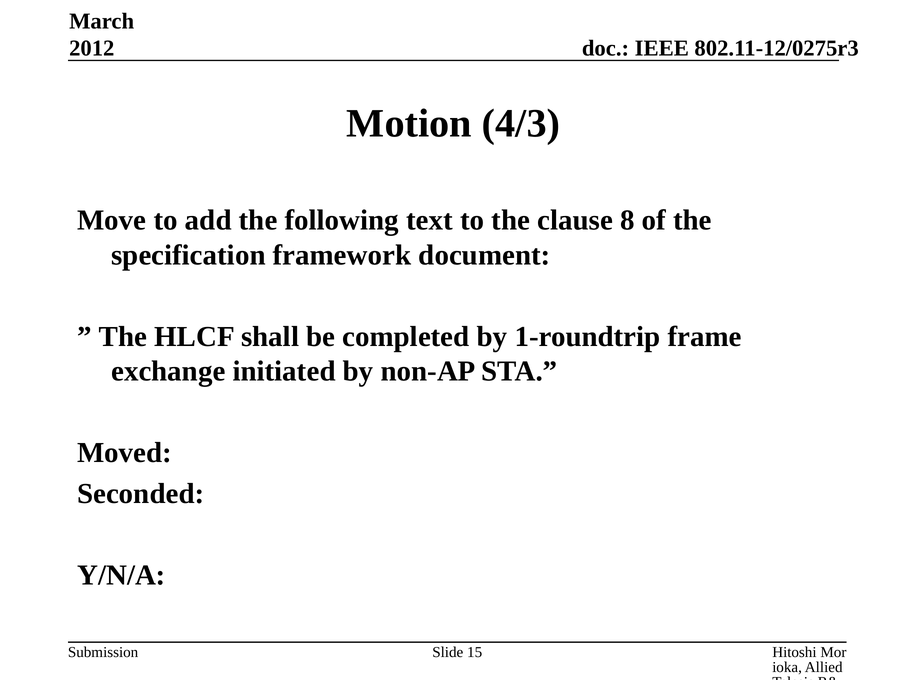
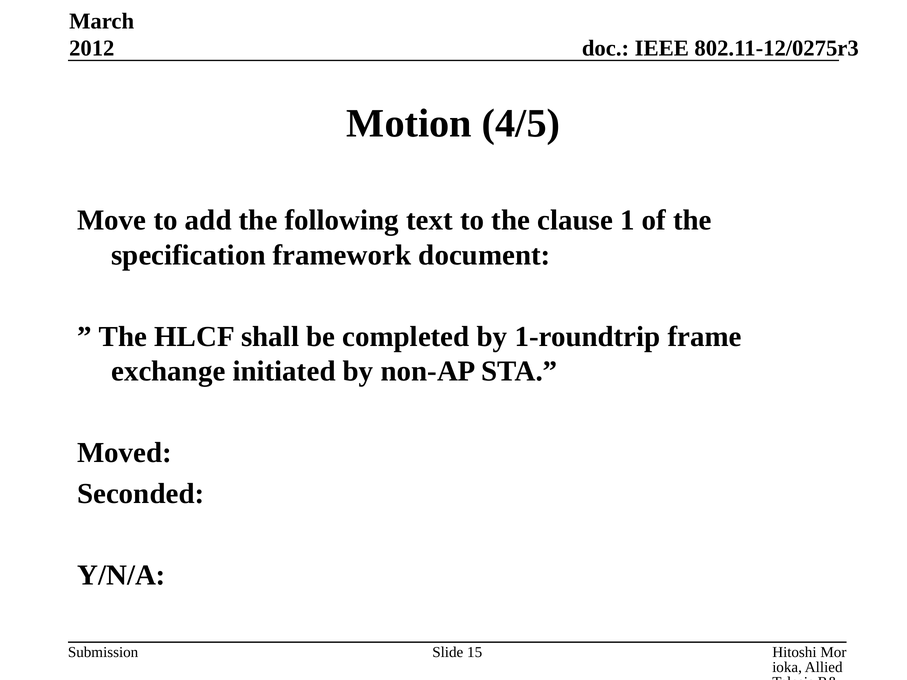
4/3: 4/3 -> 4/5 (521, 124)
8: 8 -> 1 (627, 220)
